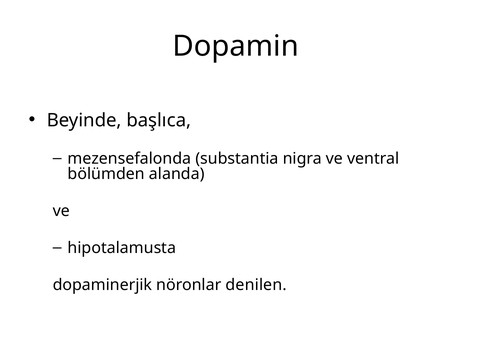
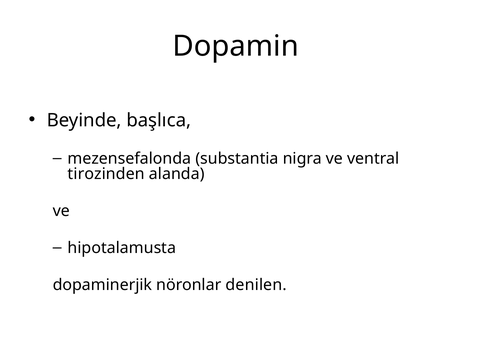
bölümden: bölümden -> tirozinden (106, 174)
